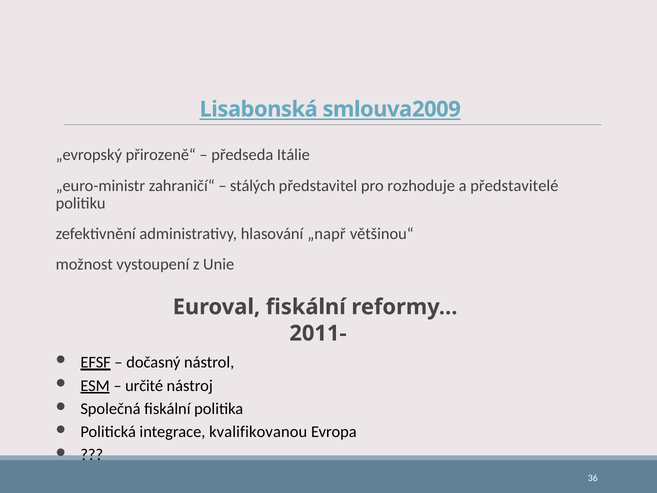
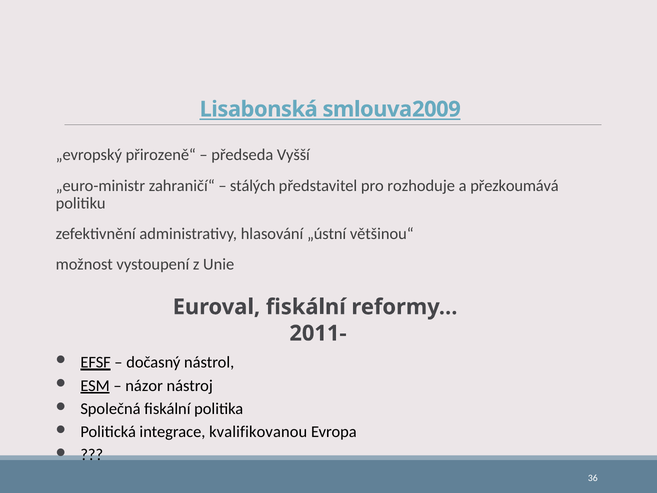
Itálie: Itálie -> Vyšší (293, 155)
představitelé: představitelé -> přezkoumává (514, 185)
„např: „např -> „ústní (327, 234)
určité: určité -> názor (144, 386)
